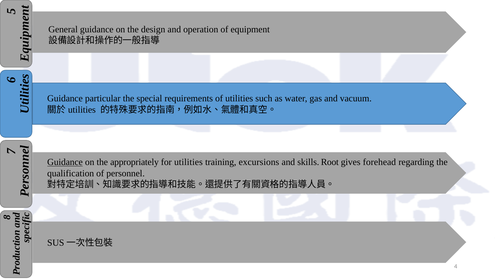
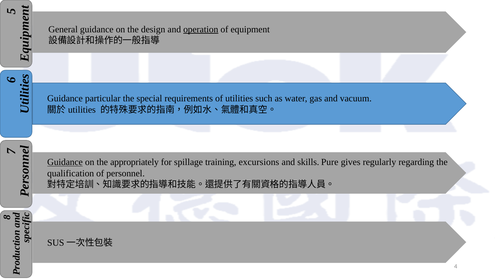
operation underline: none -> present (201, 29)
for utilities: utilities -> spillage (188, 162)
Root: Root -> Pure (330, 162)
forehead: forehead -> regularly (379, 162)
